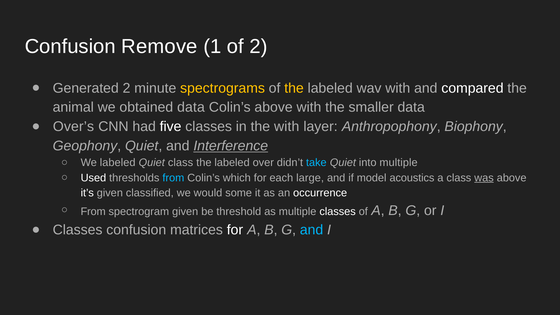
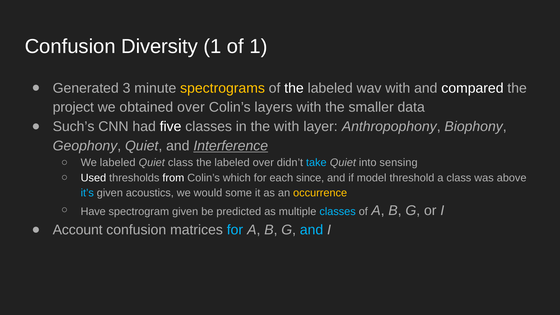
Remove: Remove -> Diversity (160, 46)
of 2: 2 -> 1 (258, 46)
Generated 2: 2 -> 3 (127, 88)
the colour: yellow -> white (294, 88)
animal: animal -> project (73, 107)
obtained data: data -> over (191, 107)
Colin’s above: above -> layers (273, 107)
Over’s: Over’s -> Such’s (74, 127)
into multiple: multiple -> sensing (399, 163)
from colour: light blue -> white (173, 178)
large: large -> since (310, 178)
acoustics: acoustics -> threshold (412, 178)
was underline: present -> none (484, 178)
it’s colour: white -> light blue (87, 193)
classified: classified -> acoustics (150, 193)
occurrence colour: white -> yellow (320, 193)
From: From -> Have (93, 212)
threshold: threshold -> predicted (239, 212)
classes colour: white -> light blue (338, 212)
Classes: Classes -> Account (78, 230)
for colour: white -> light blue (235, 230)
